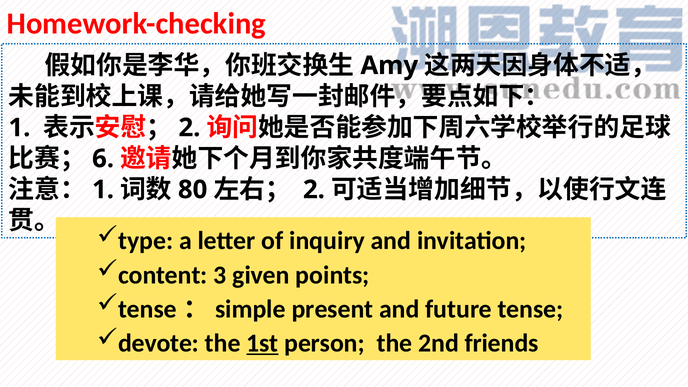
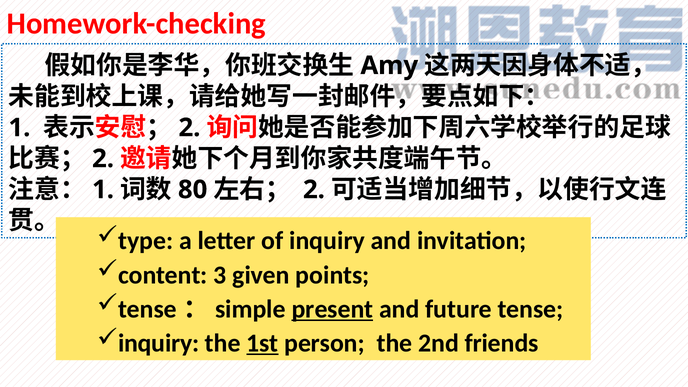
6: 6 -> 2 (103, 159)
present underline: none -> present (332, 309)
devote: devote -> inquiry (159, 343)
